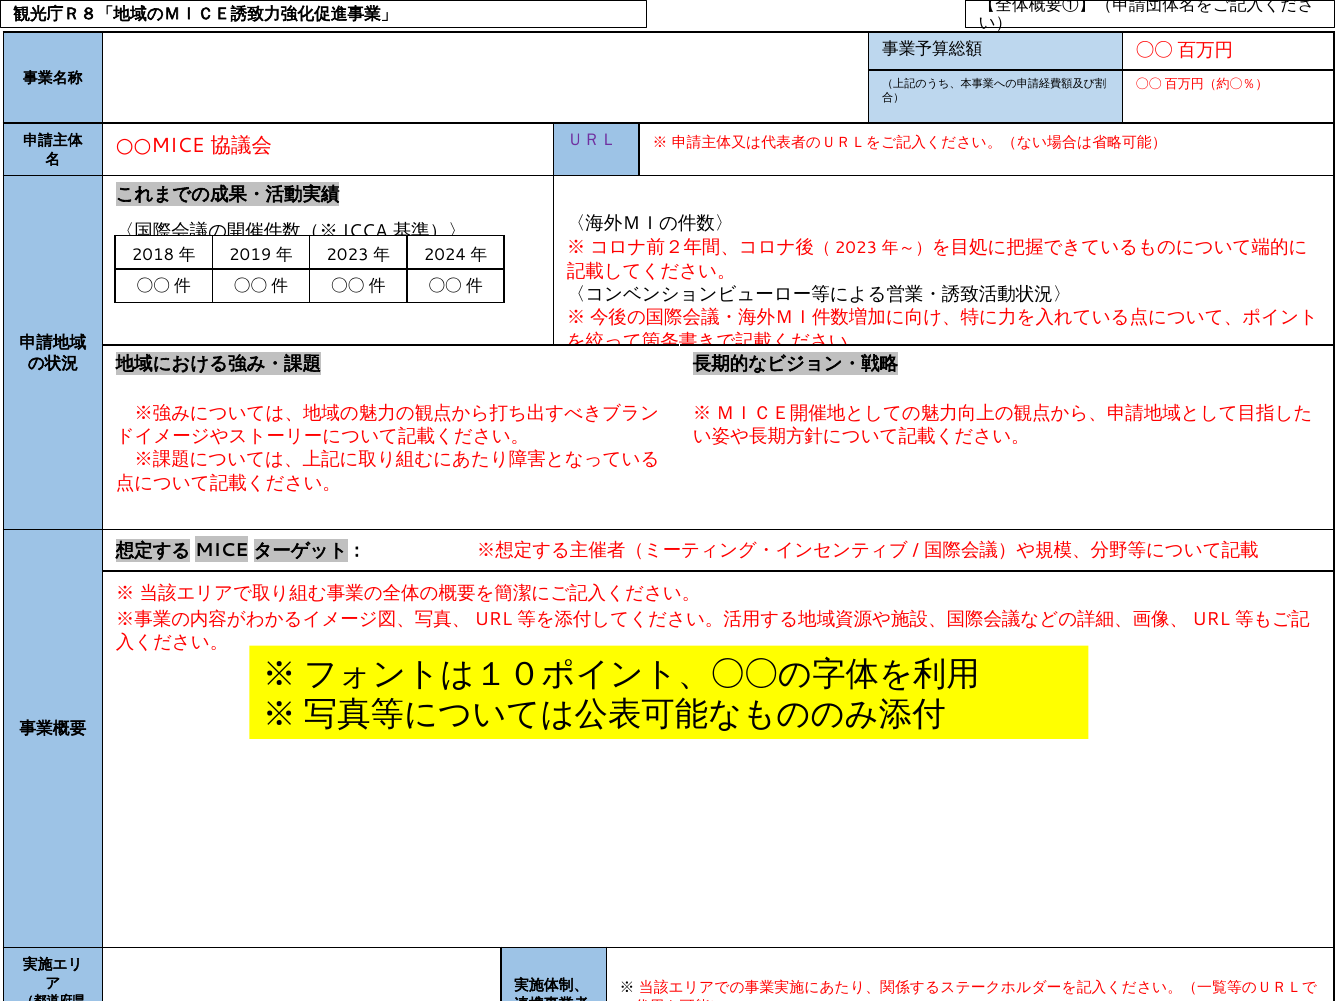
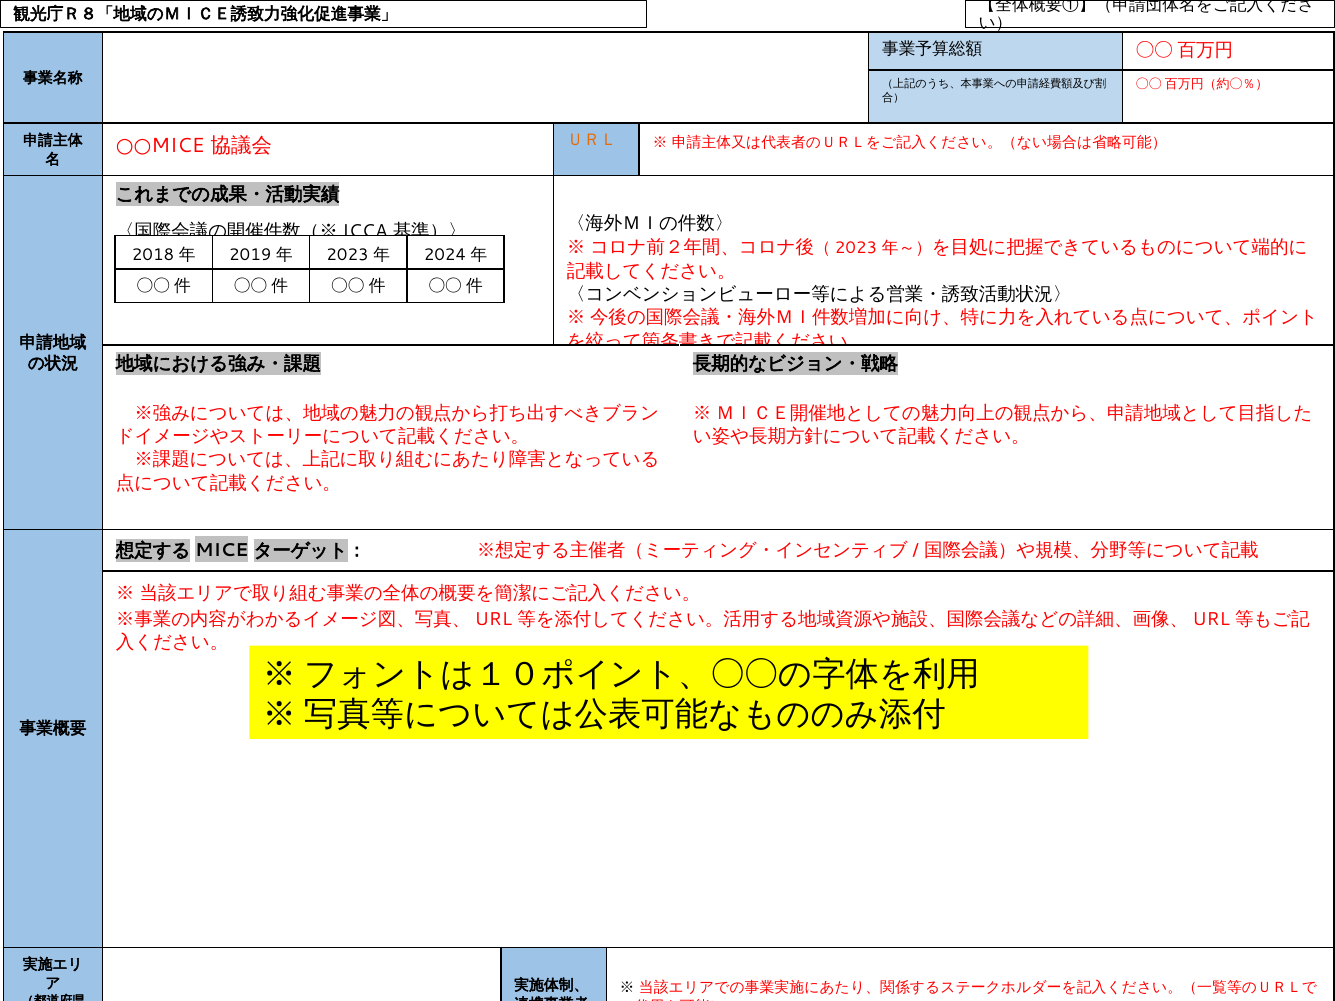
ＵＲＬ colour: purple -> orange (592, 140)
